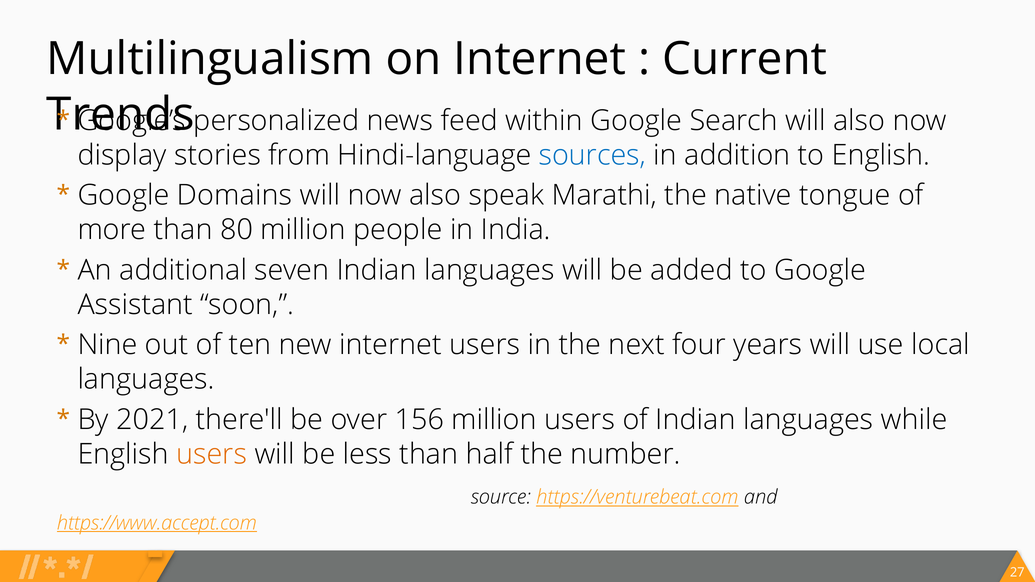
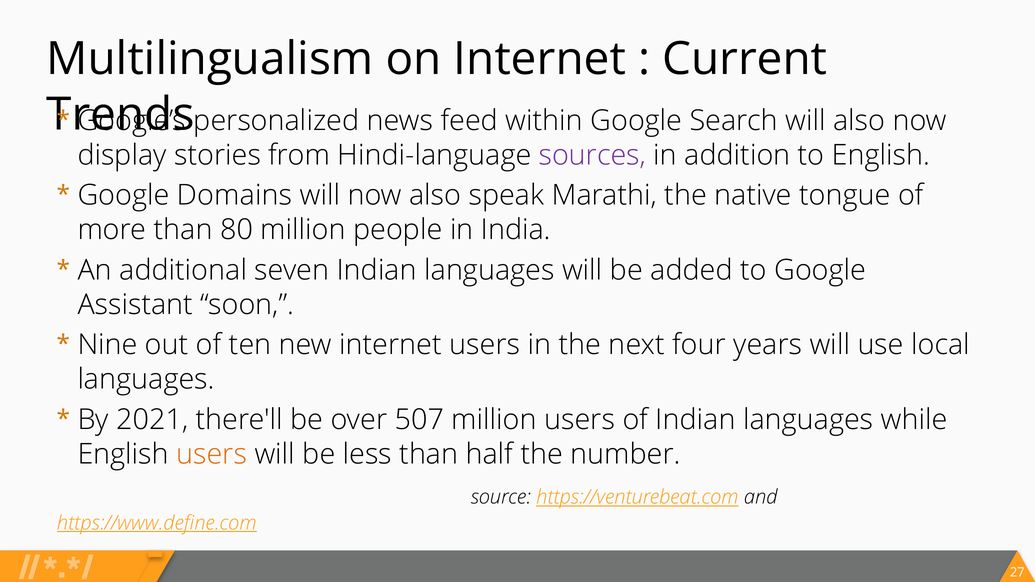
sources colour: blue -> purple (592, 155)
156: 156 -> 507 (419, 420)
https://www.accept.com: https://www.accept.com -> https://www.define.com (157, 523)
